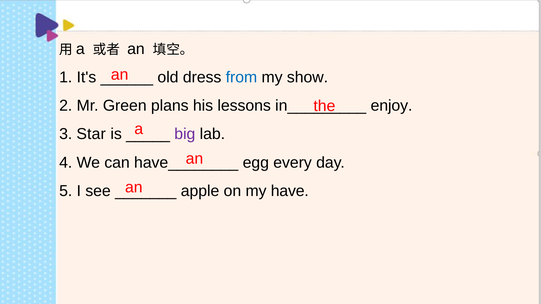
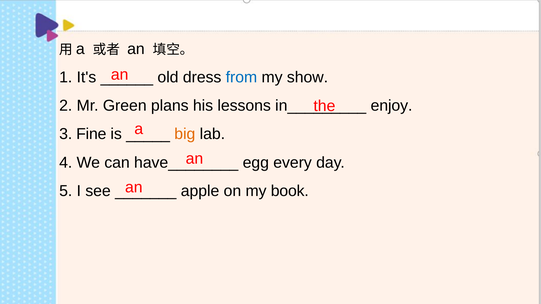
Star: Star -> Fine (91, 134)
big colour: purple -> orange (185, 134)
have: have -> book (290, 191)
